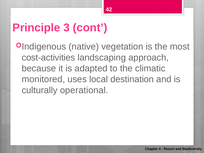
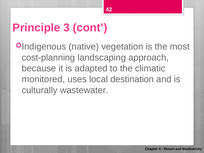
cost-activities: cost-activities -> cost-planning (48, 58)
operational: operational -> wastewater (84, 90)
